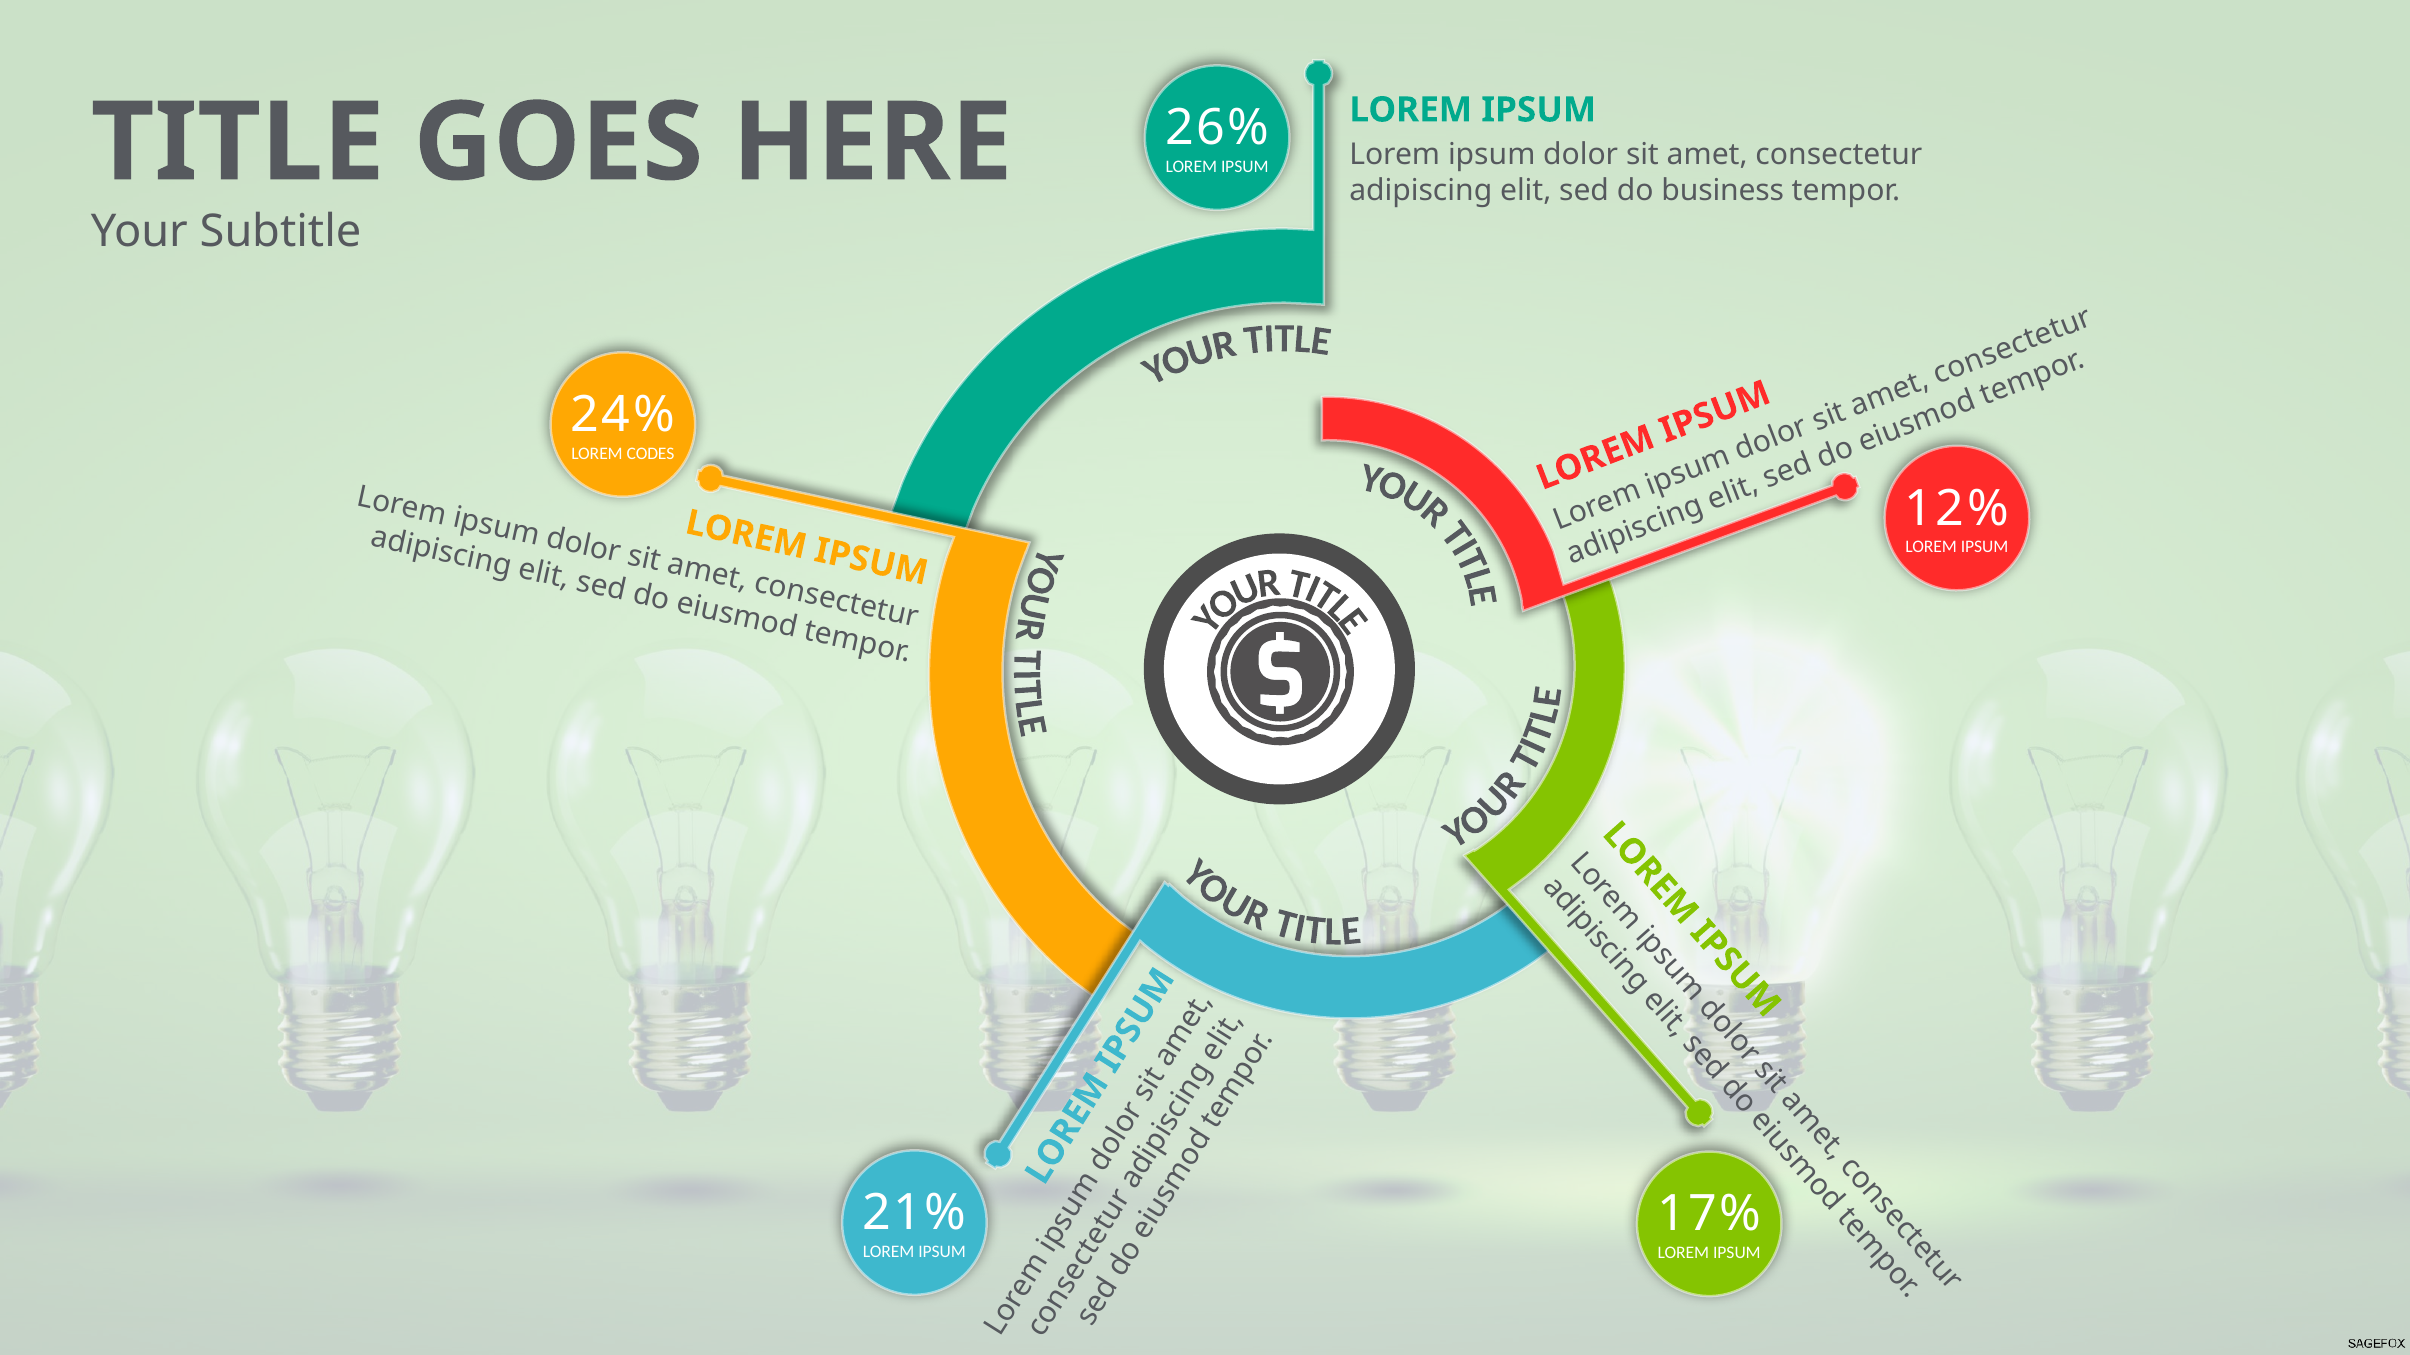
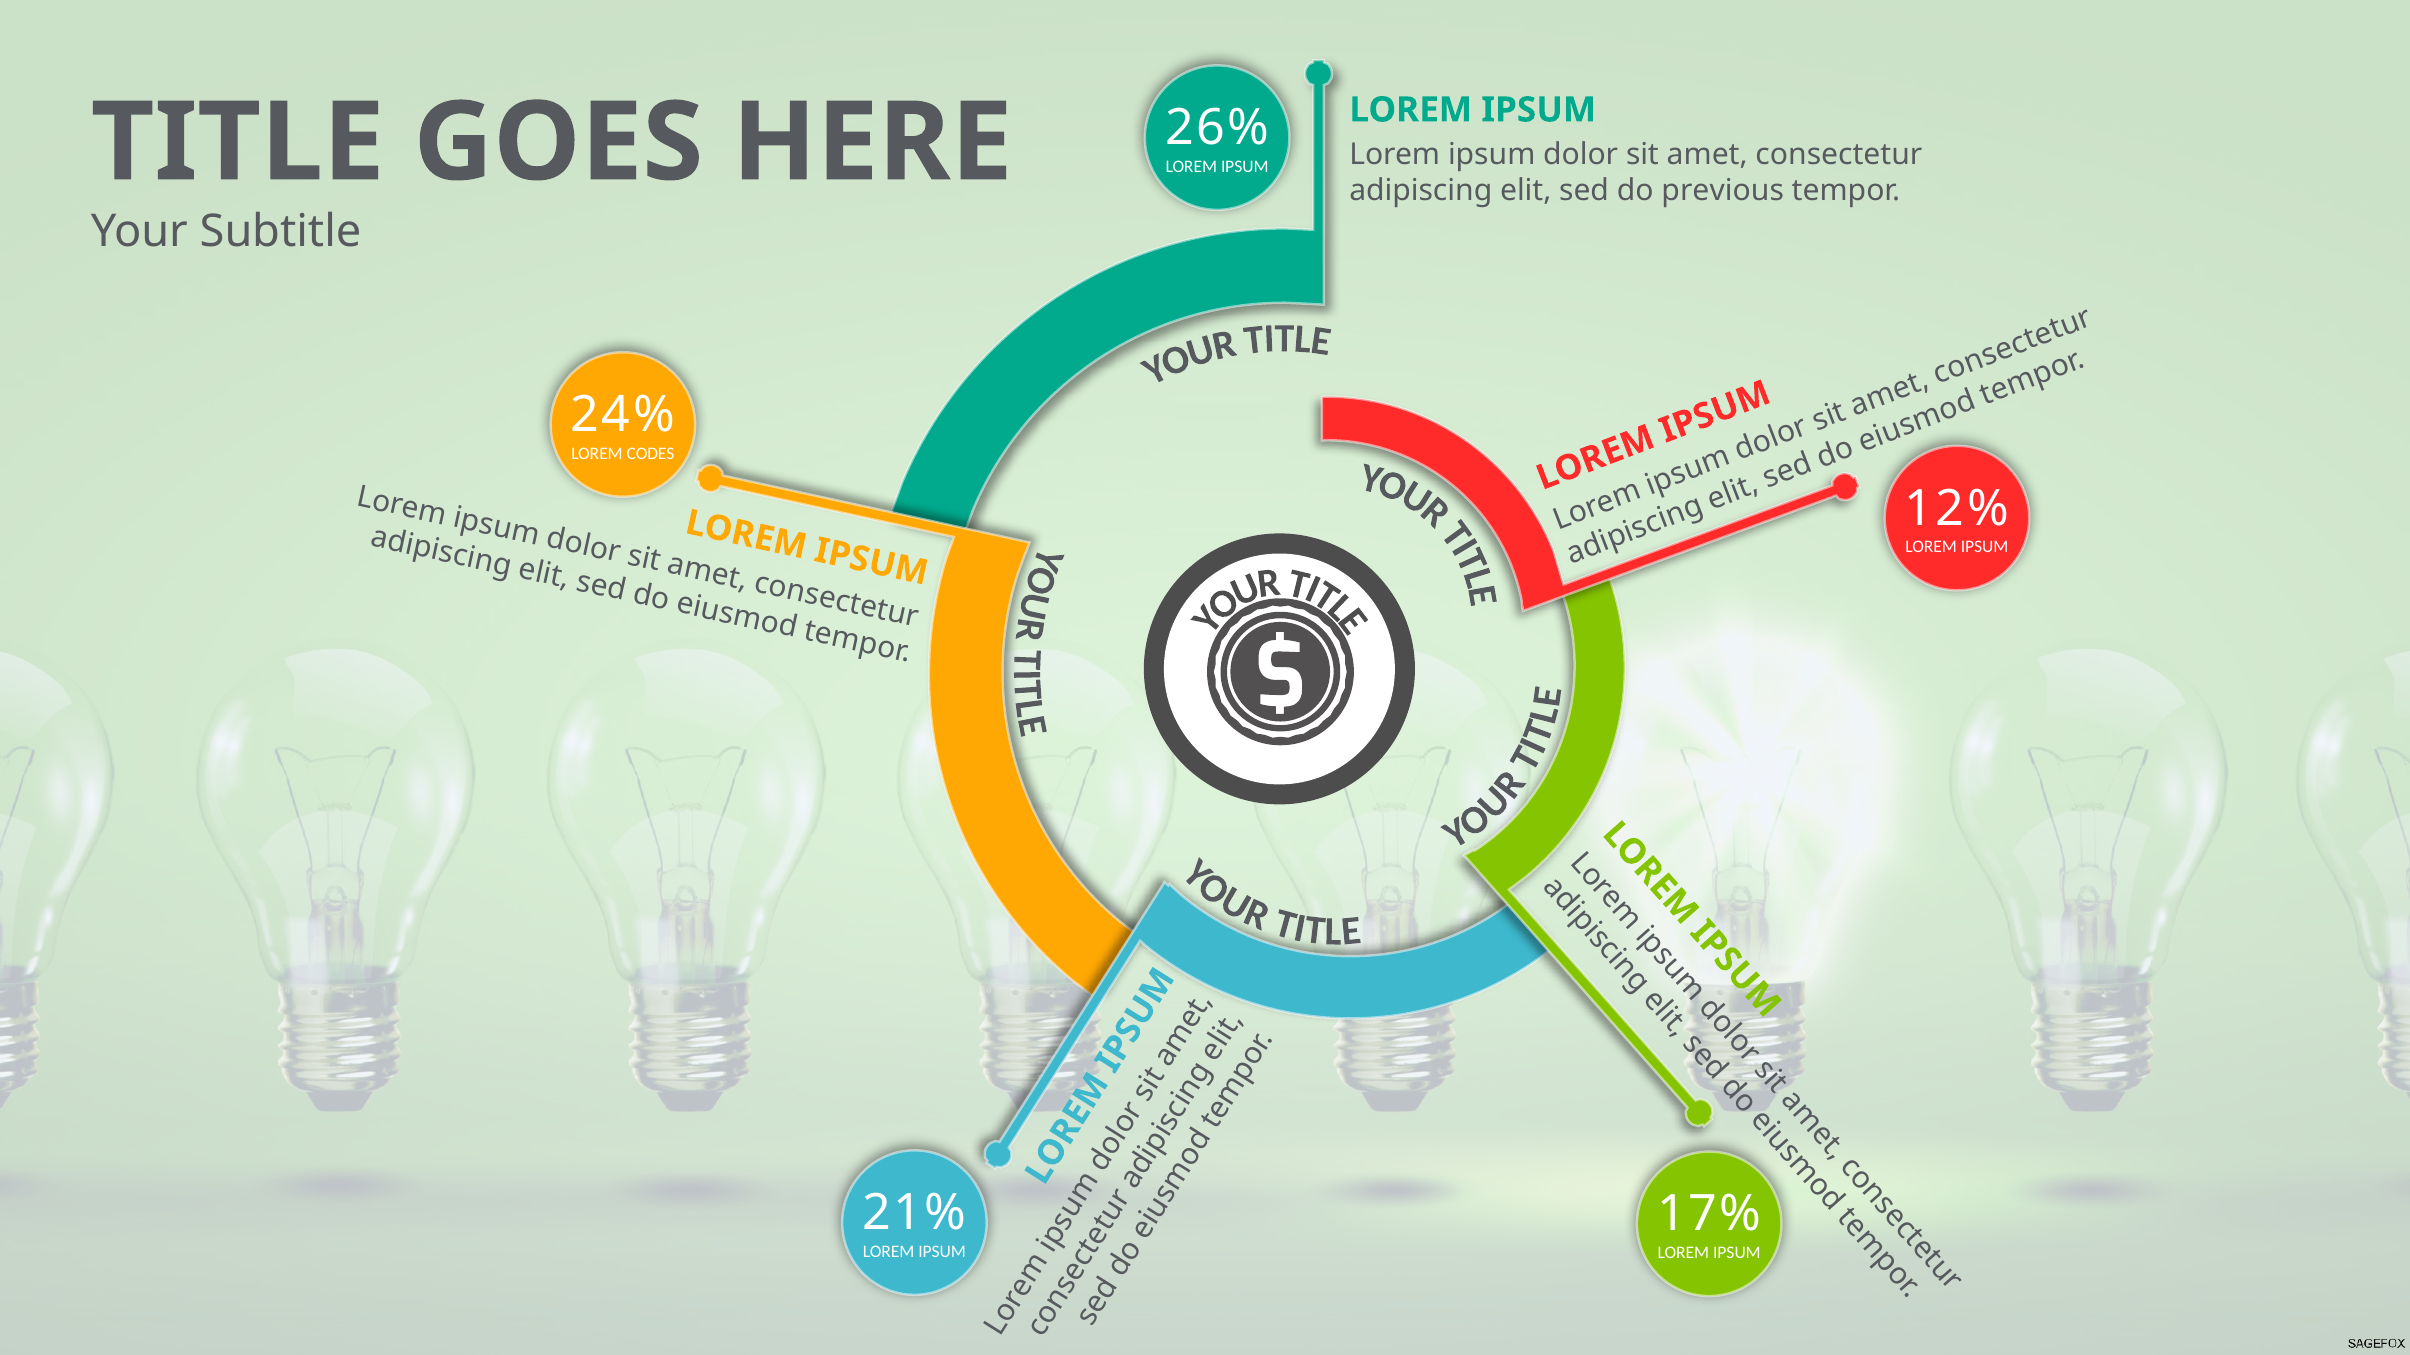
business: business -> previous (1723, 191)
